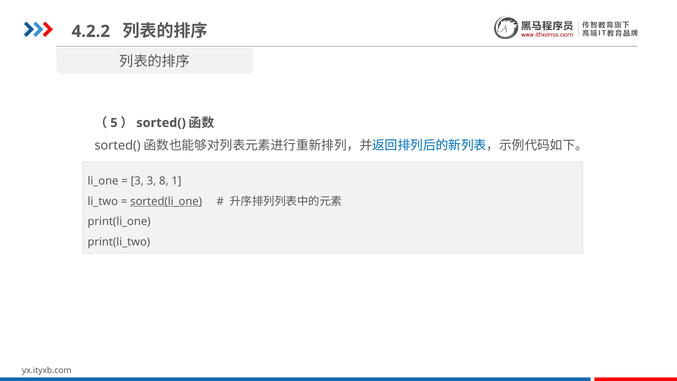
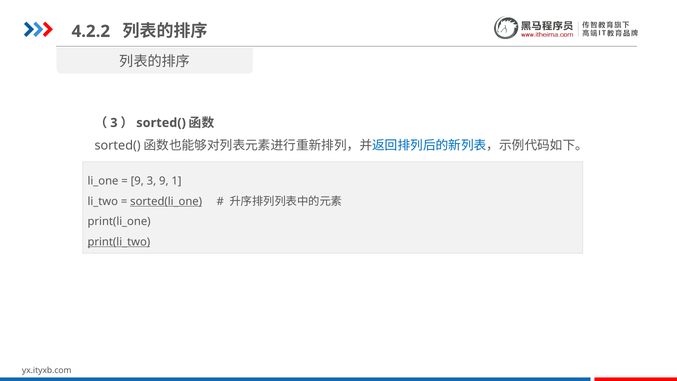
5: 5 -> 3 (114, 123)
3: 3 -> 9 (137, 181)
3 8: 8 -> 9 (164, 181)
print(li_two underline: none -> present (119, 242)
